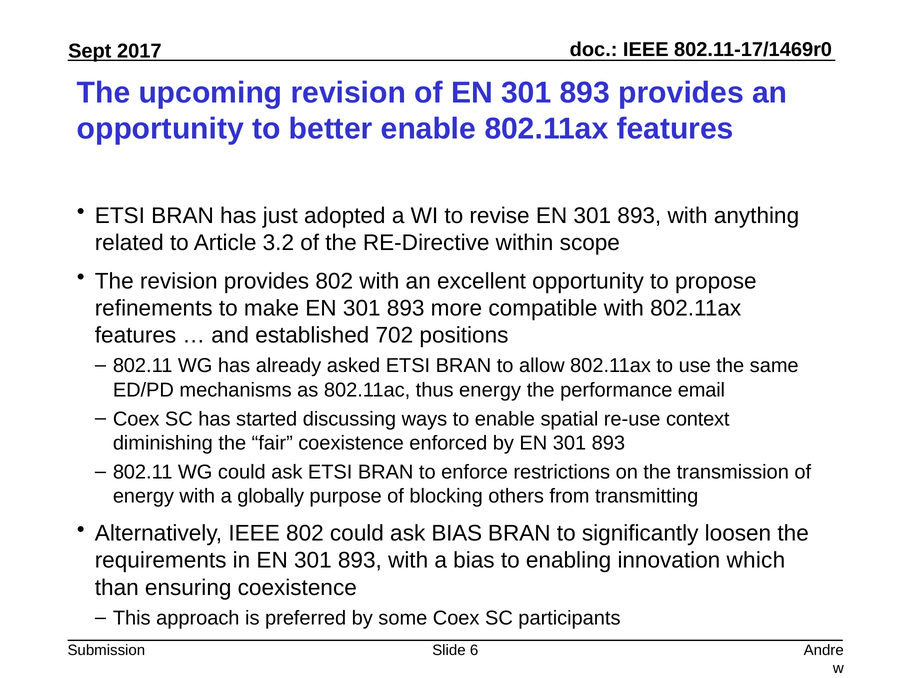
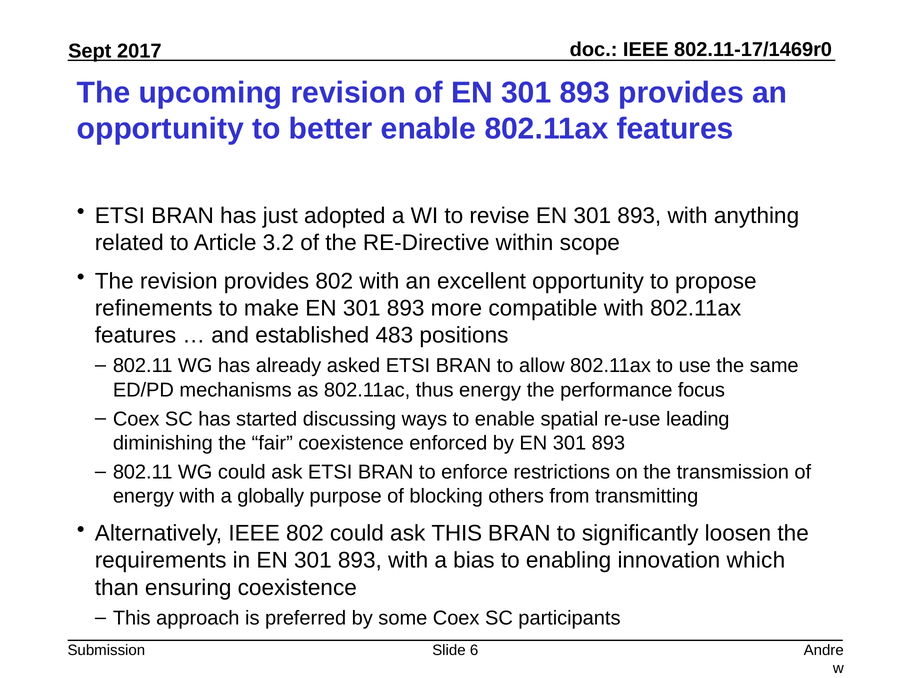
702: 702 -> 483 (394, 335)
email: email -> focus (701, 389)
context: context -> leading (698, 419)
ask BIAS: BIAS -> THIS (457, 533)
